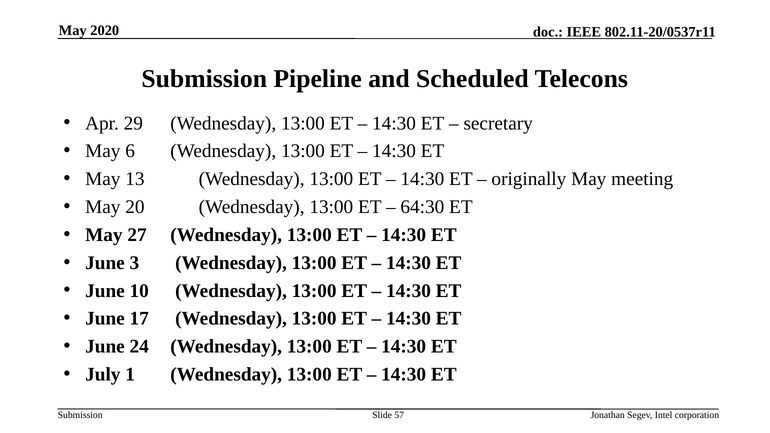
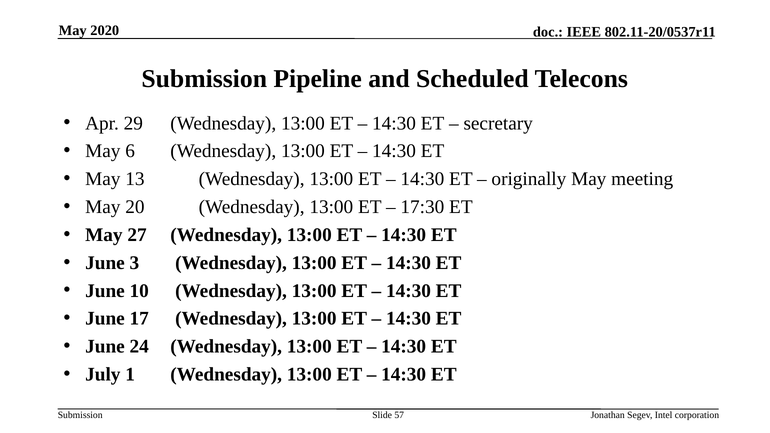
64:30: 64:30 -> 17:30 (422, 207)
